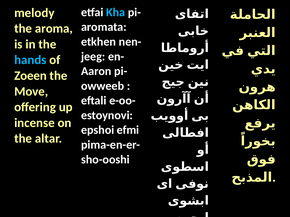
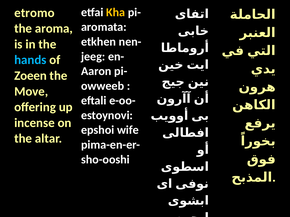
Kha colour: light blue -> yellow (116, 12)
melody: melody -> etromo (34, 13)
efmi: efmi -> wife (128, 130)
